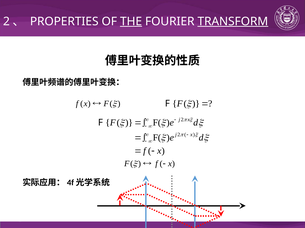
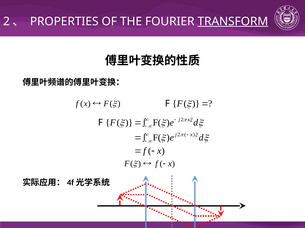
THE underline: present -> none (131, 21)
